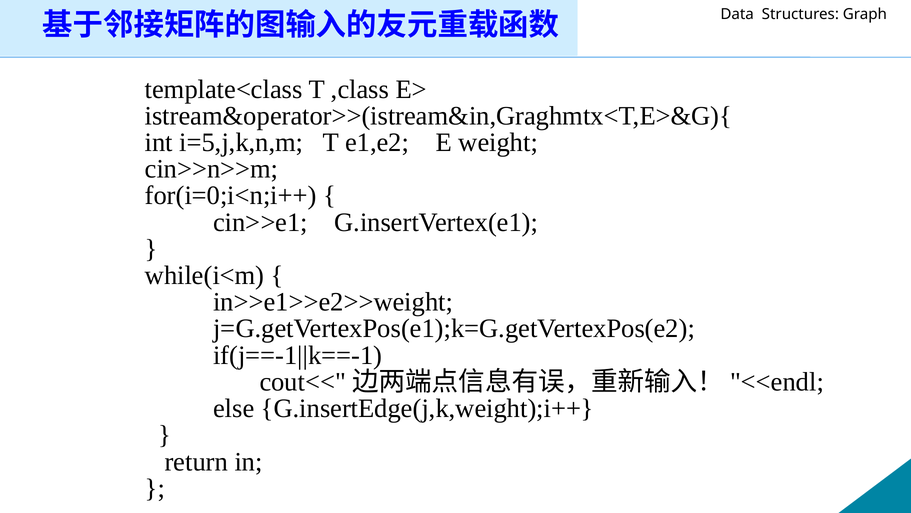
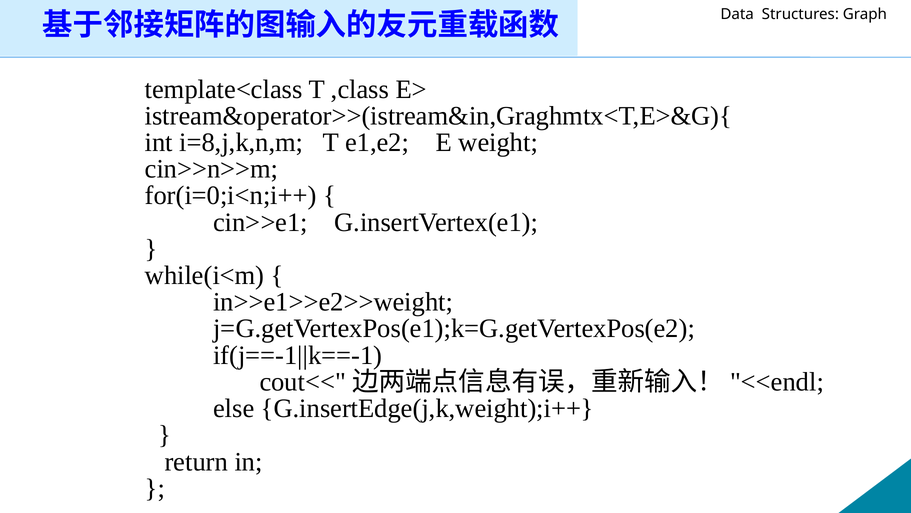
i=5,j,k,n,m: i=5,j,k,n,m -> i=8,j,k,n,m (241, 142)
